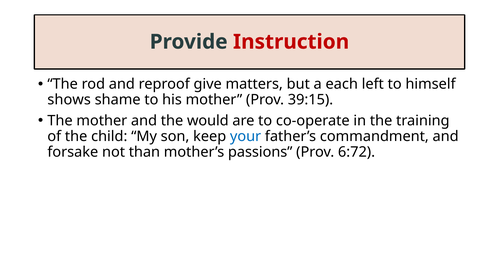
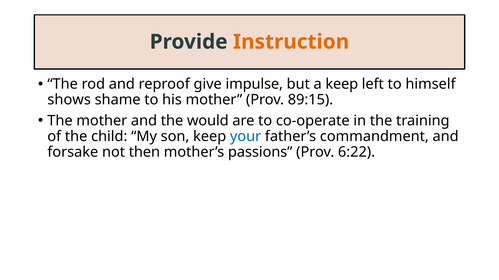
Instruction colour: red -> orange (291, 42)
matters: matters -> impulse (254, 84)
a each: each -> keep (342, 84)
39:15: 39:15 -> 89:15 (311, 100)
than: than -> then (144, 152)
6:72: 6:72 -> 6:22 (357, 152)
